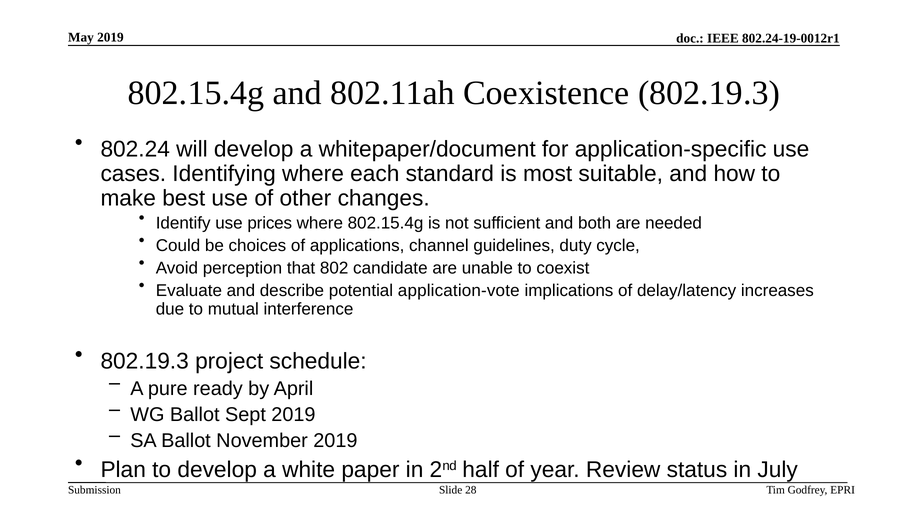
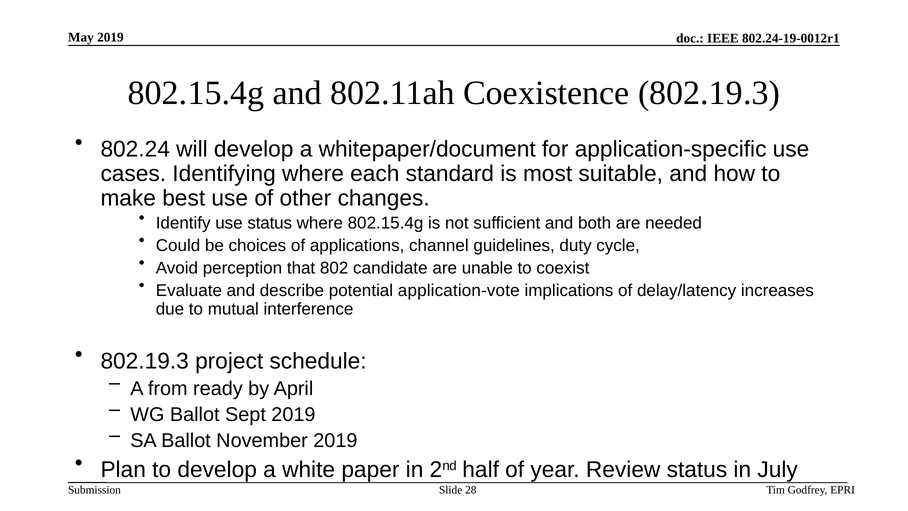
use prices: prices -> status (270, 223)
pure: pure -> from (168, 388)
